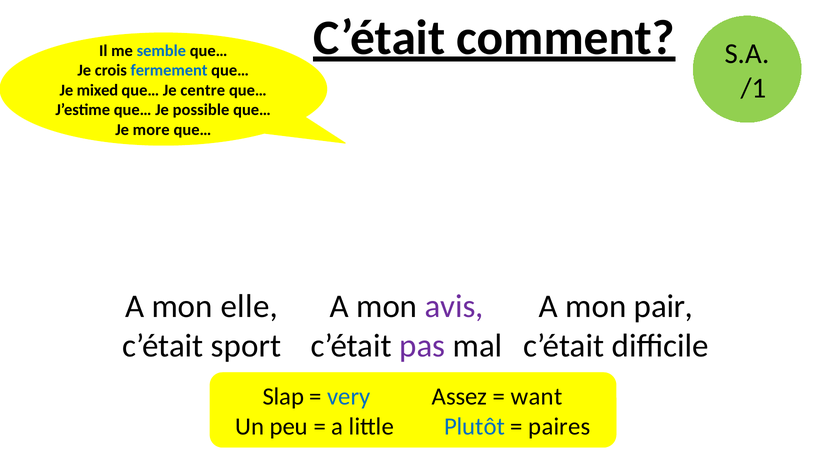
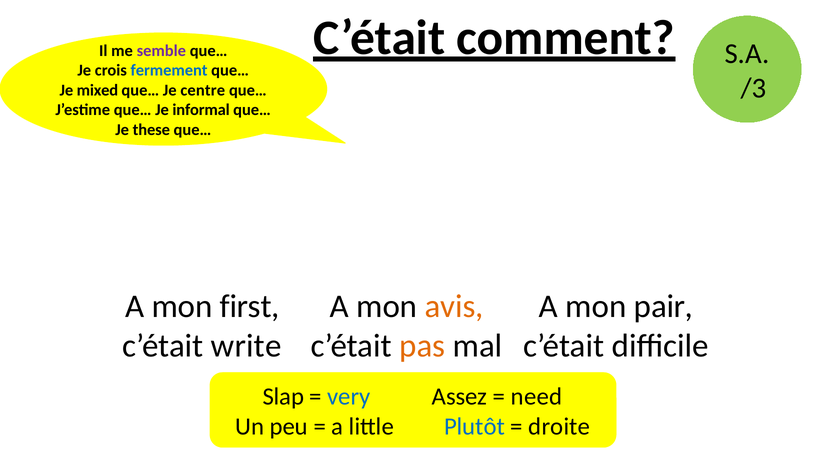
semble colour: blue -> purple (161, 51)
/1: /1 -> /3 (754, 88)
possible: possible -> informal (201, 110)
more: more -> these (151, 130)
elle: elle -> first (250, 306)
avis colour: purple -> orange (454, 306)
sport: sport -> write (246, 346)
pas colour: purple -> orange (422, 346)
want: want -> need (537, 397)
paires: paires -> droite (559, 427)
